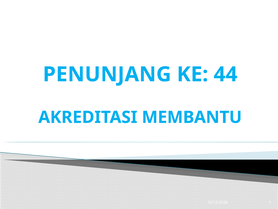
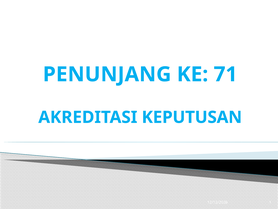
44: 44 -> 71 (226, 74)
MEMBANTU: MEMBANTU -> KEPUTUSAN (192, 117)
